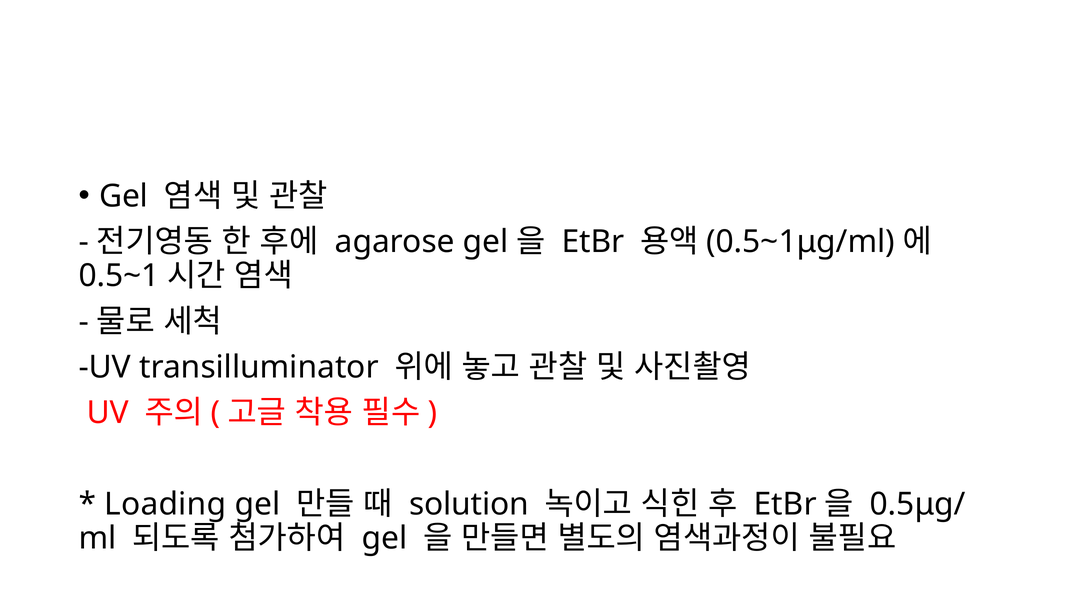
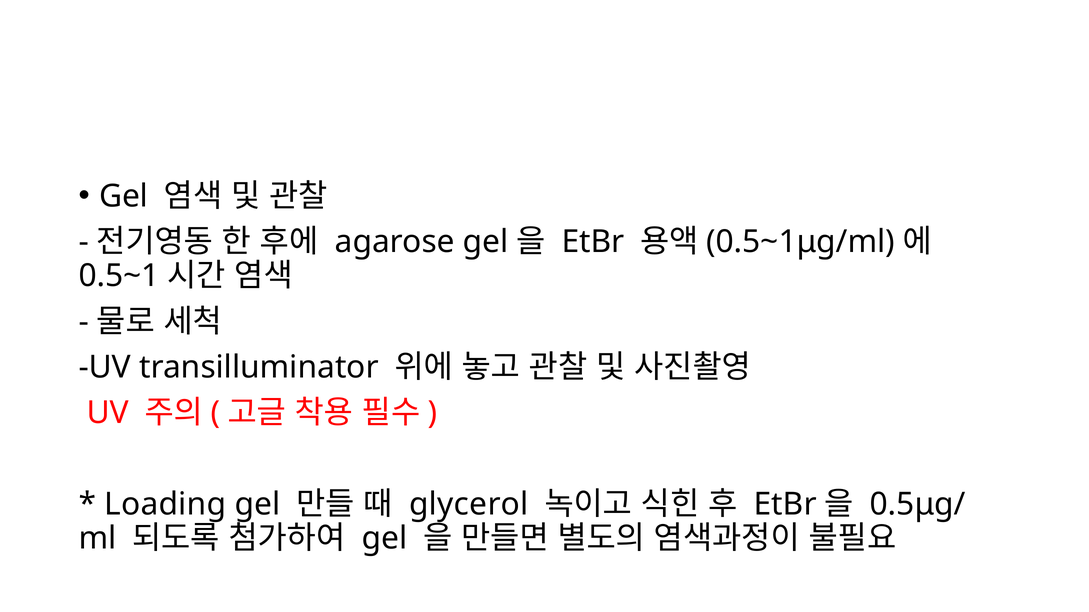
solution: solution -> glycerol (469, 505)
